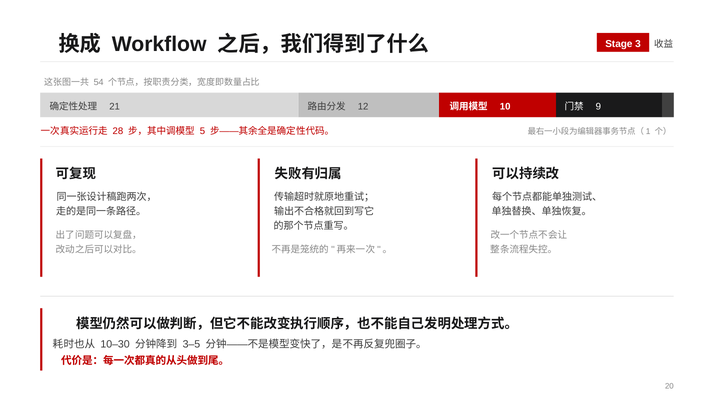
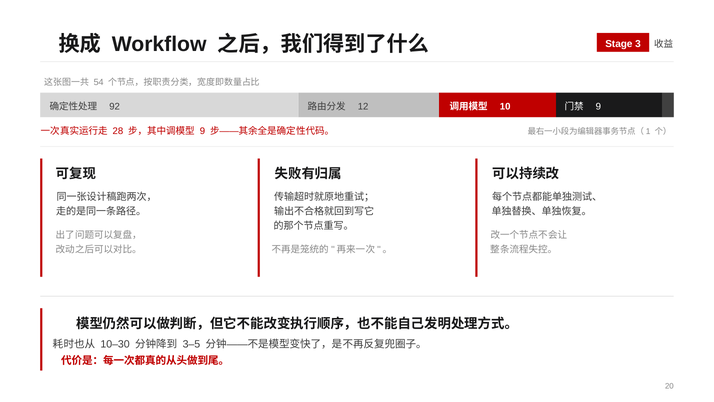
21: 21 -> 92 (115, 107)
5: 5 -> 9 (202, 131)
